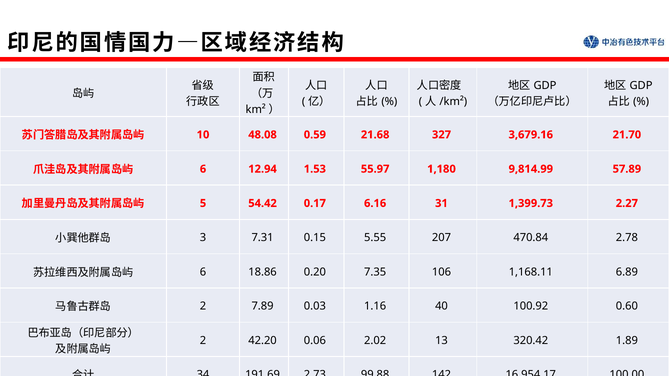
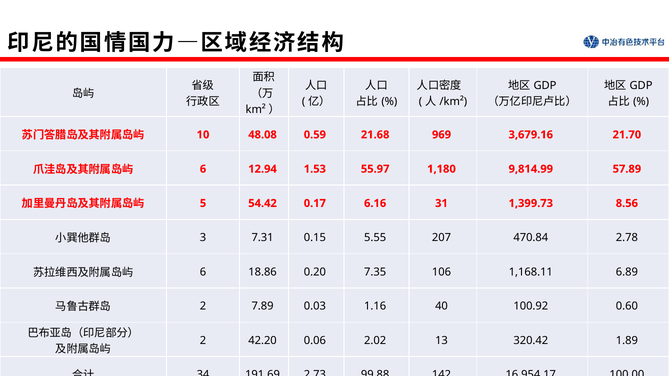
327: 327 -> 969 (442, 135)
2.27: 2.27 -> 8.56 (627, 203)
